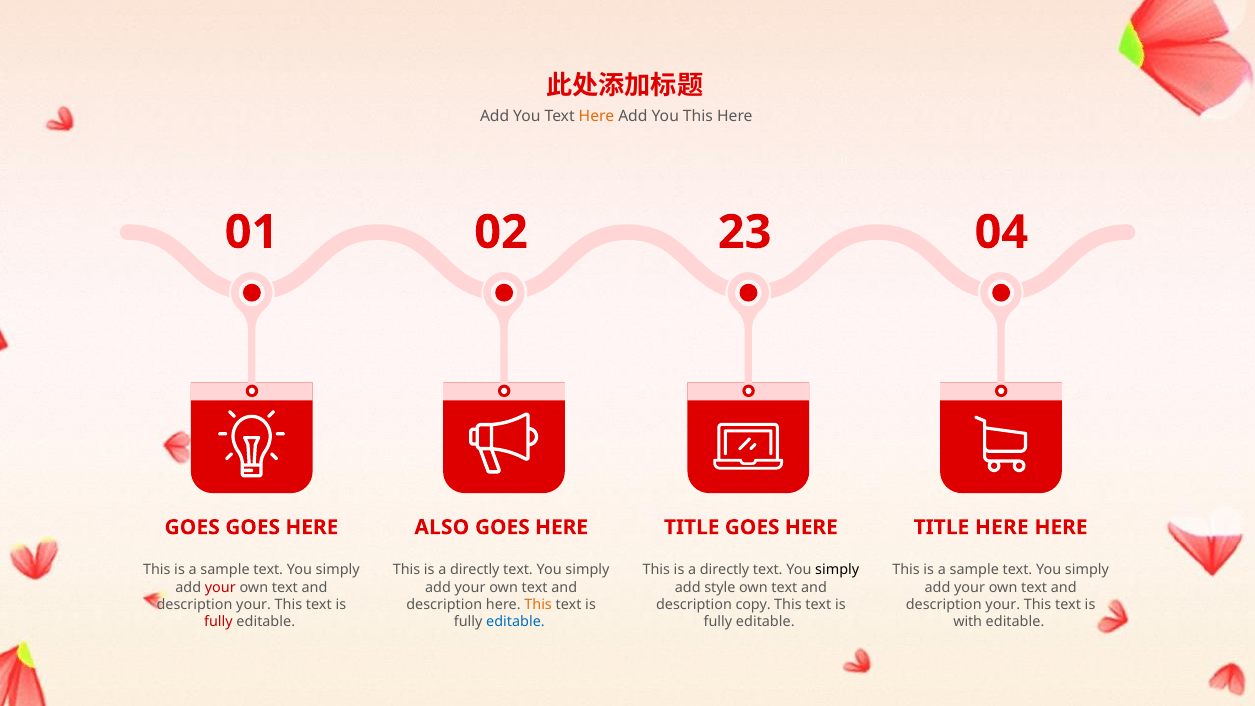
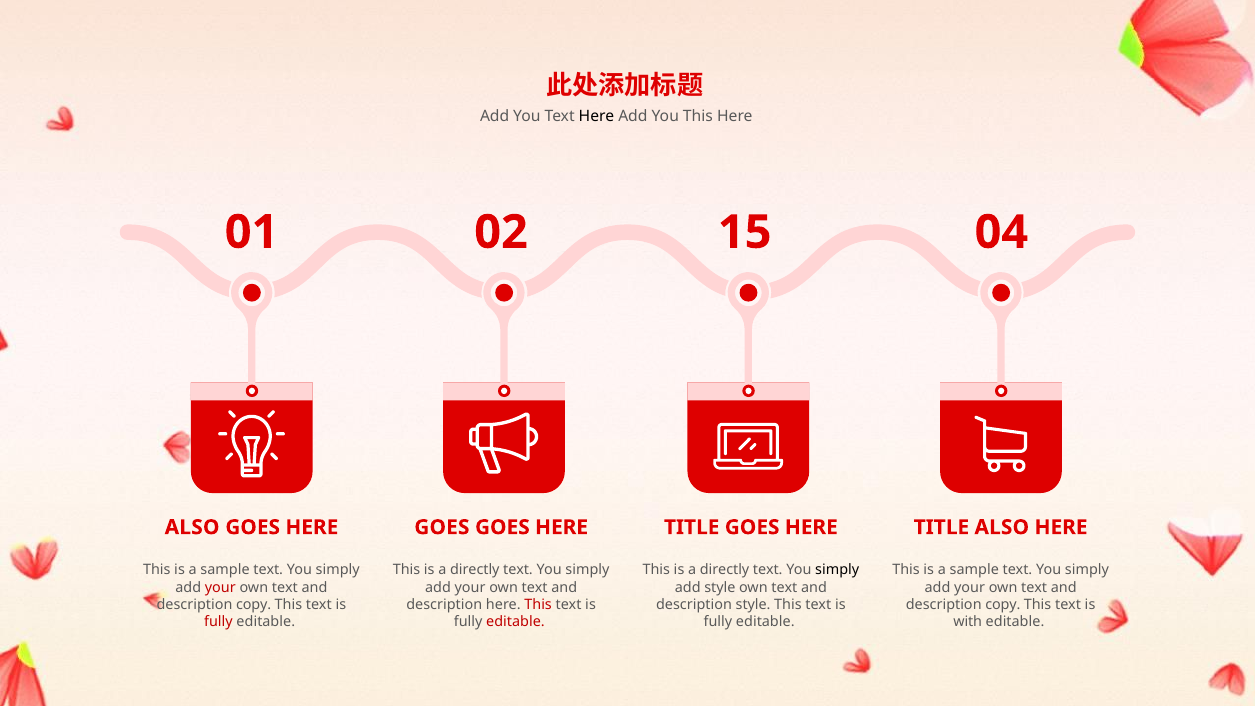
Here colour: orange -> black (597, 116)
23: 23 -> 15 (745, 232)
GOES: GOES -> ALSO (192, 527)
ALSO: ALSO -> GOES (442, 527)
TITLE HERE: HERE -> ALSO (1002, 527)
your: your -> copy (254, 604)
This colour: orange -> red (538, 604)
description copy: copy -> style (753, 604)
your: your -> copy (1003, 604)
editable colour: blue -> red (516, 622)
